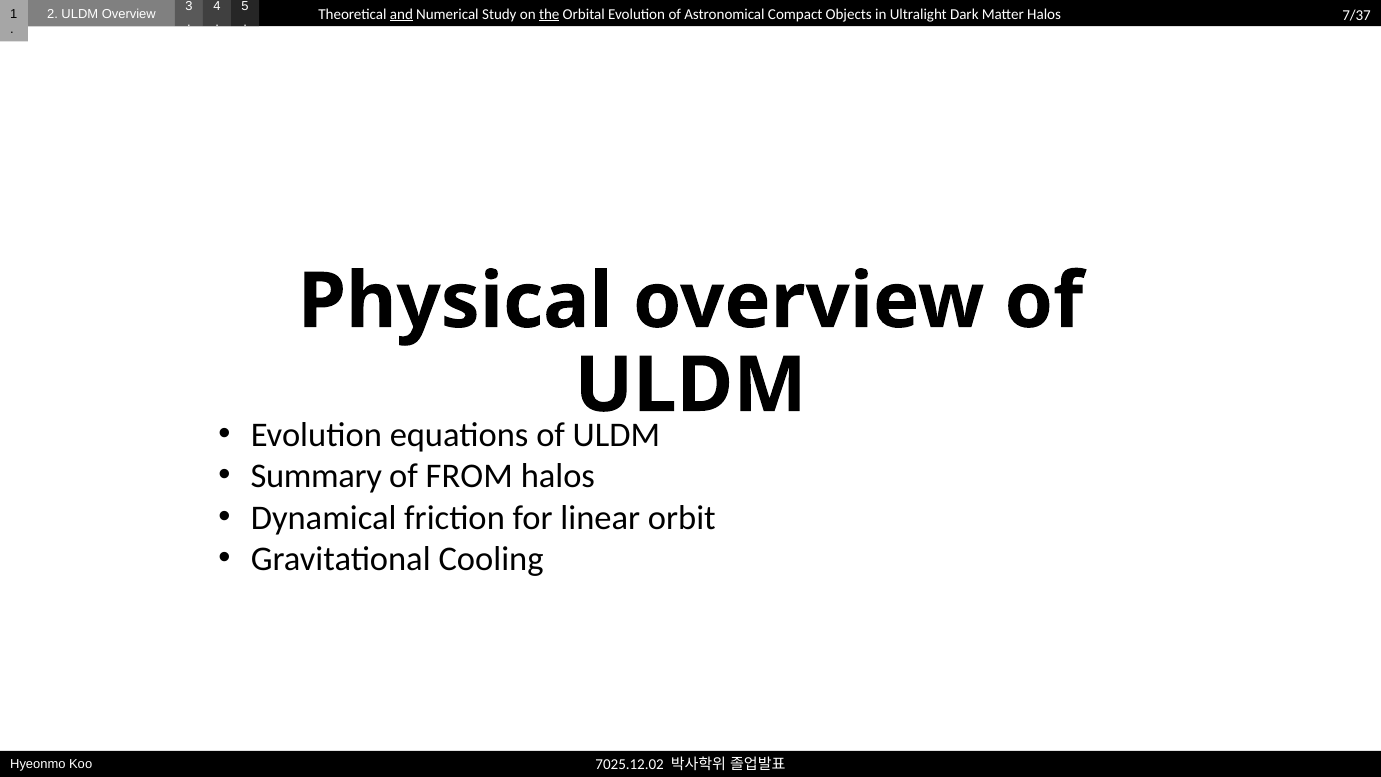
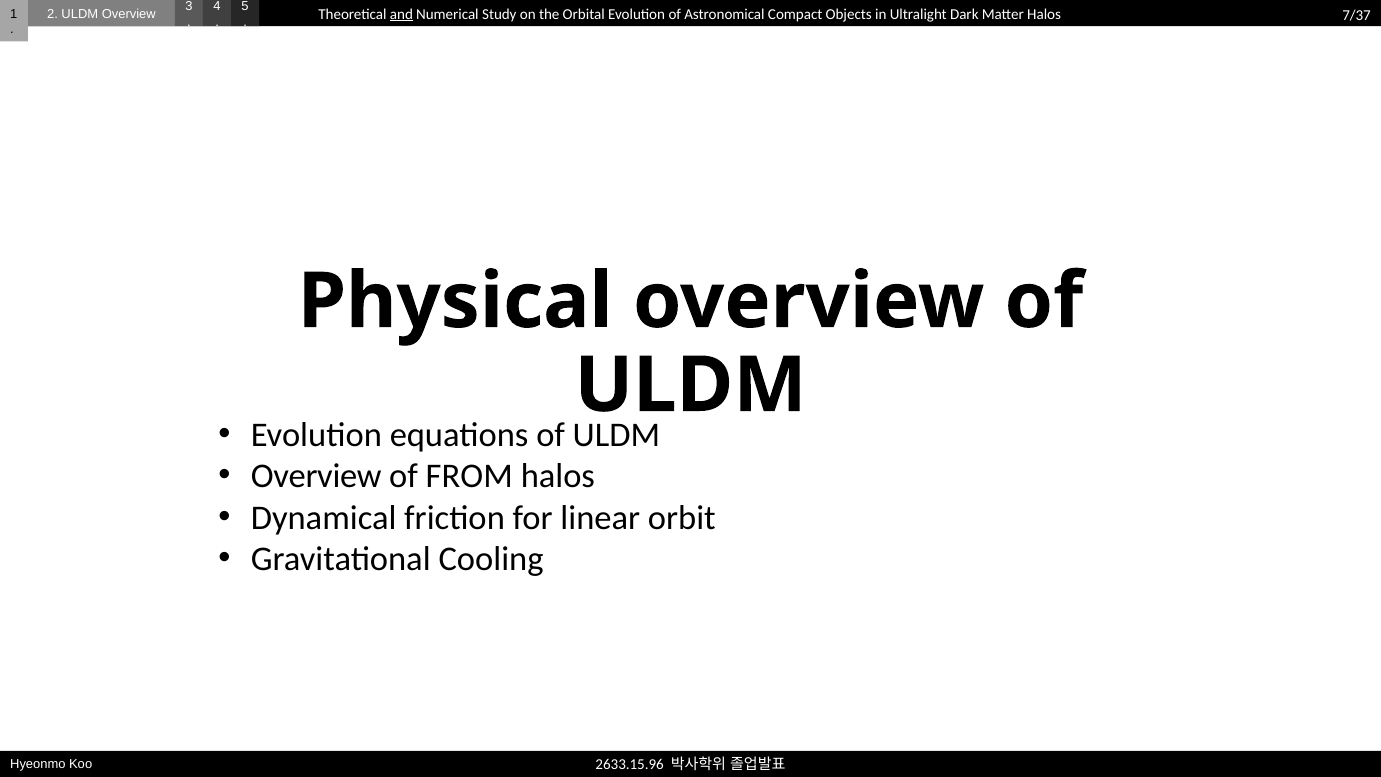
the underline: present -> none (549, 14)
Summary: Summary -> Overview (316, 476)
7025.12.02: 7025.12.02 -> 2633.15.96 (630, 765)
